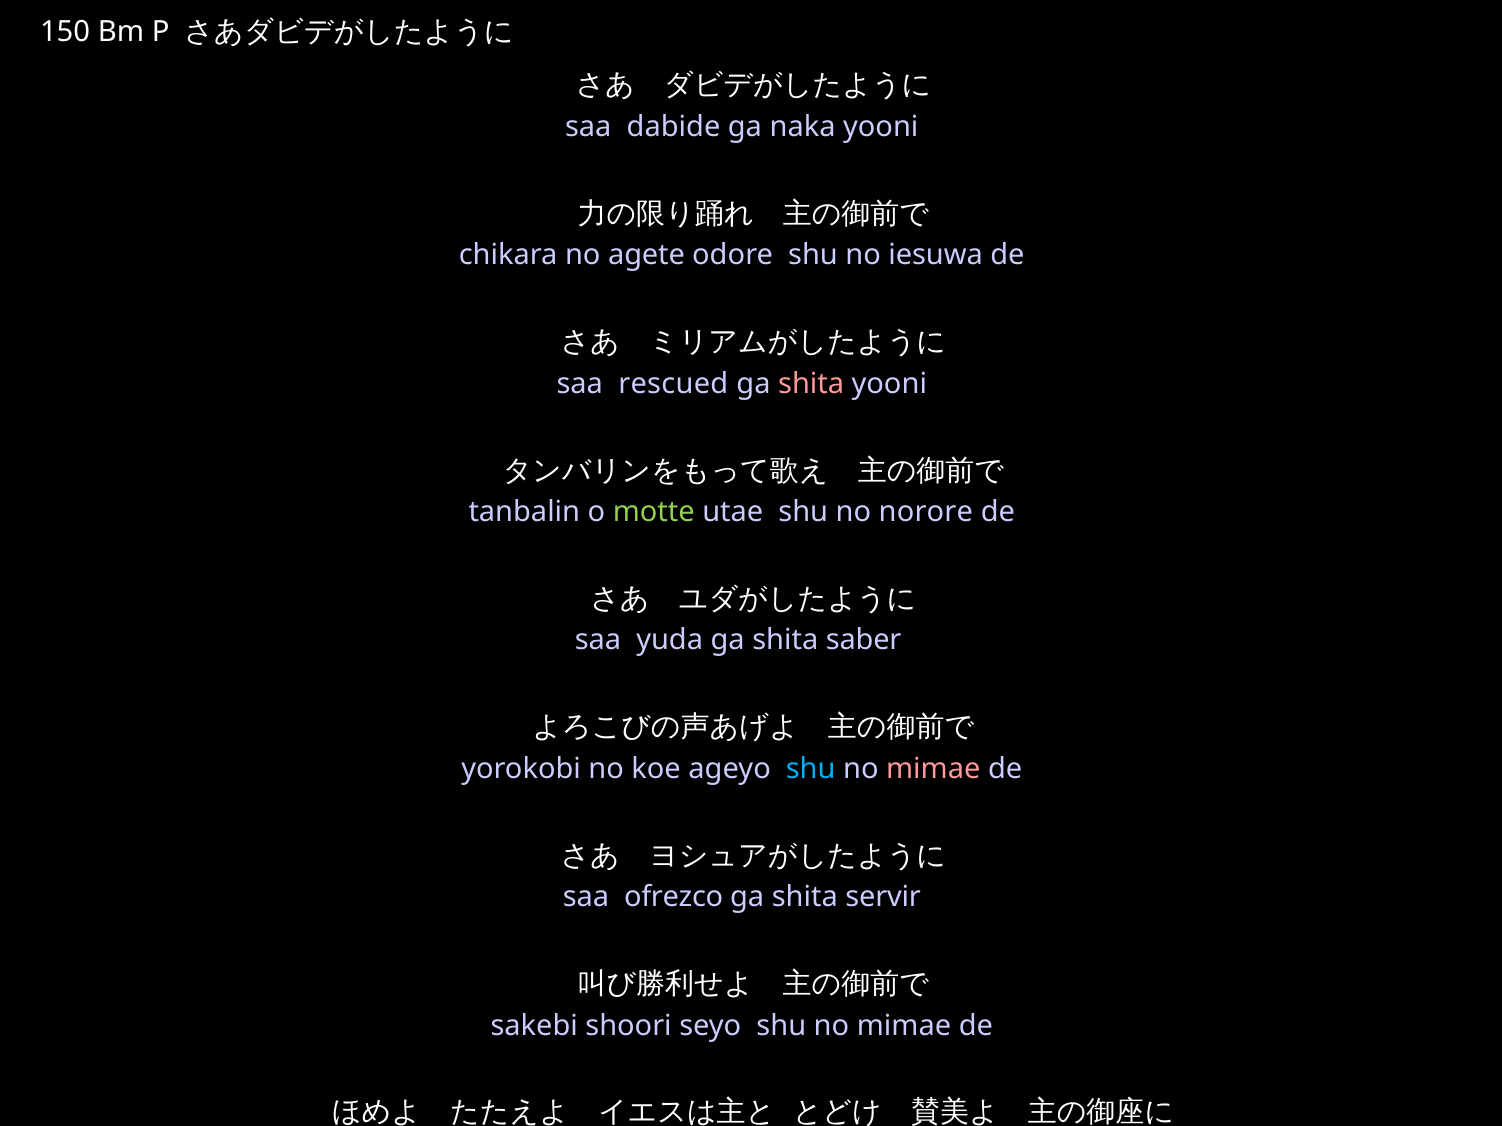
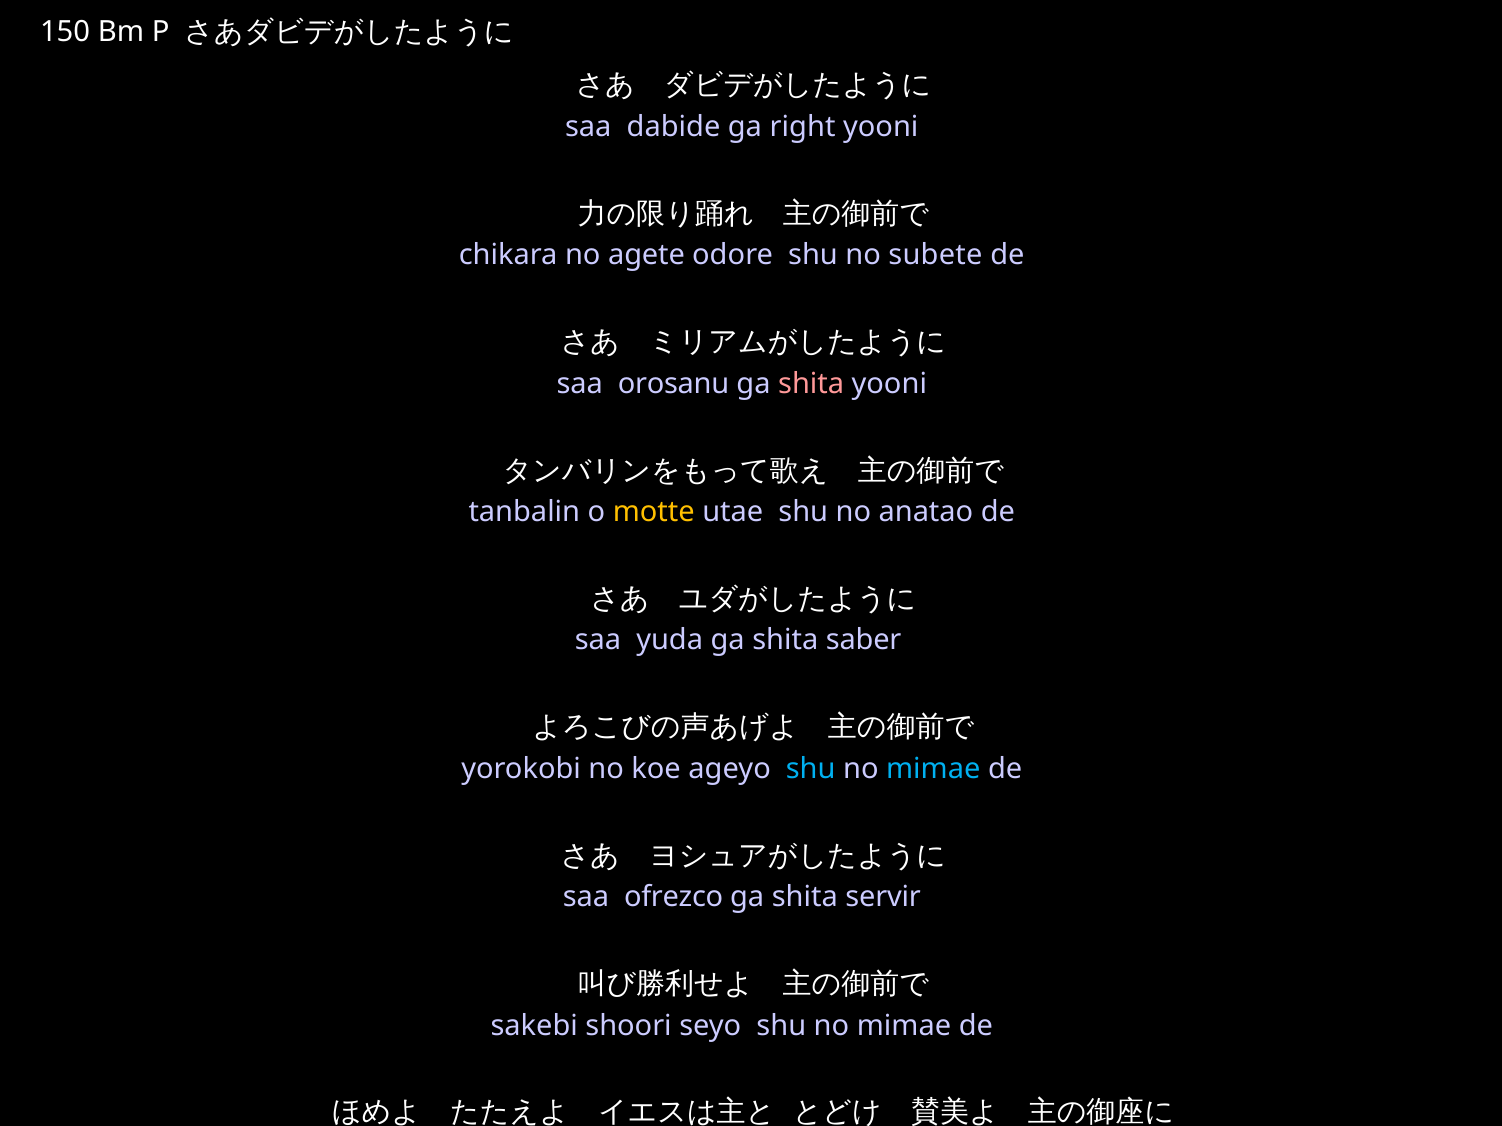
naka: naka -> right (803, 127)
iesuwa: iesuwa -> subete (935, 255)
rescued: rescued -> orosanu (674, 384)
motte colour: light green -> yellow (654, 512)
norore: norore -> anatao (926, 512)
mimae colour: pink -> light blue (933, 769)
